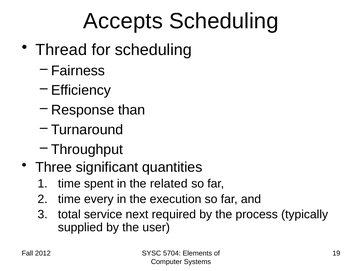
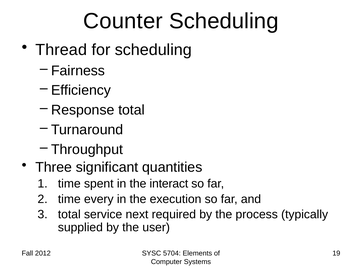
Accepts: Accepts -> Counter (123, 21)
Response than: than -> total (132, 110)
related: related -> interact (169, 184)
